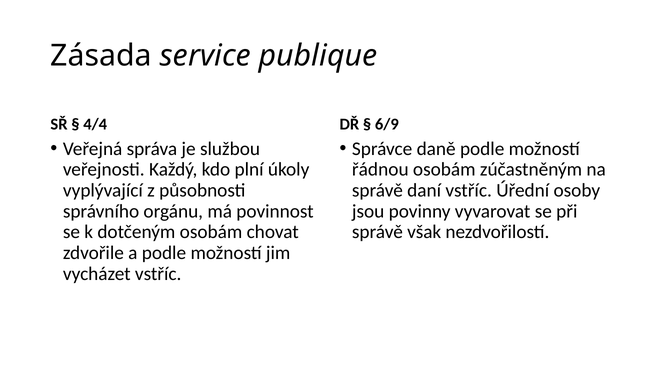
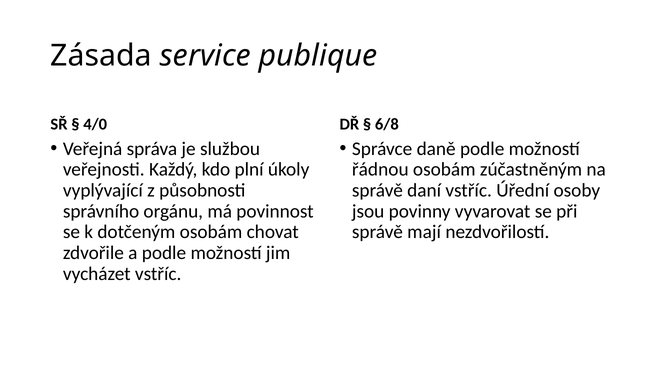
4/4: 4/4 -> 4/0 (95, 124)
6/9: 6/9 -> 6/8 (387, 124)
však: však -> mají (424, 232)
